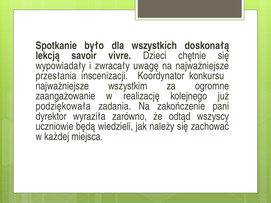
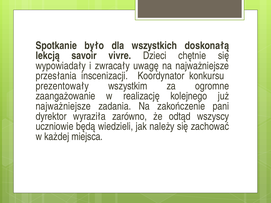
najważniejsze: najważniejsze -> prezentowały (62, 86)
podziękowała: podziękowała -> najważniejsze (63, 106)
